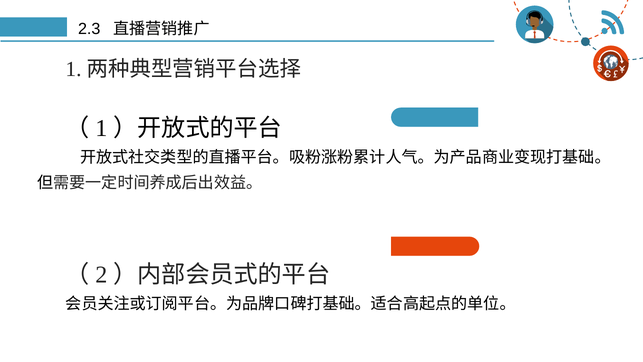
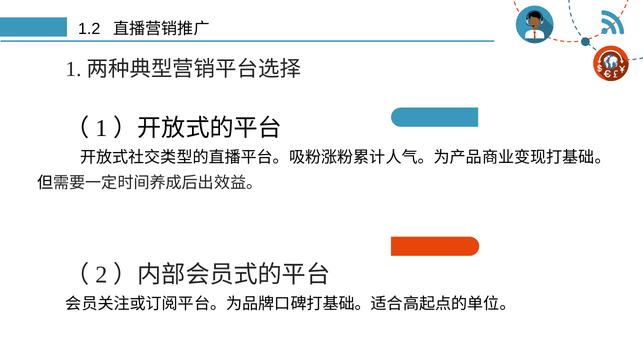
2.3: 2.3 -> 1.2 (89, 29)
